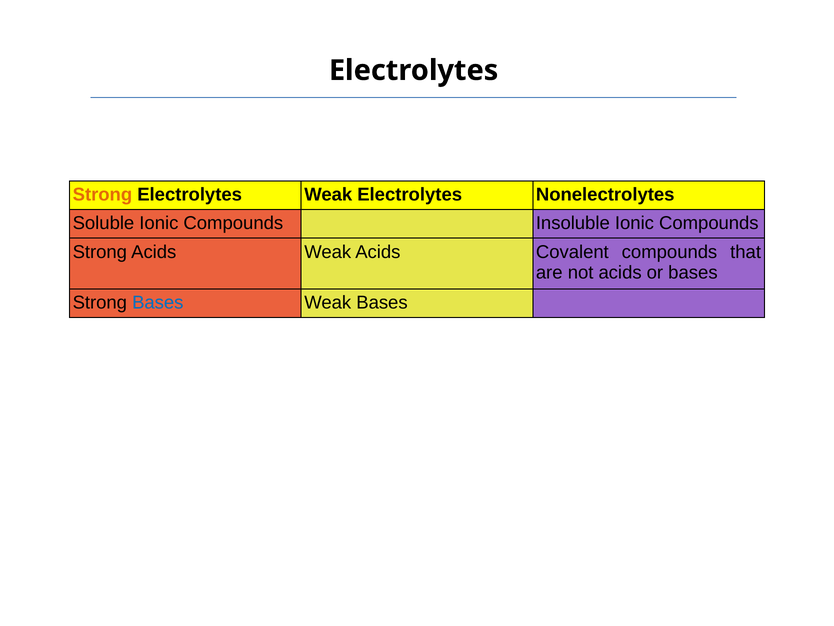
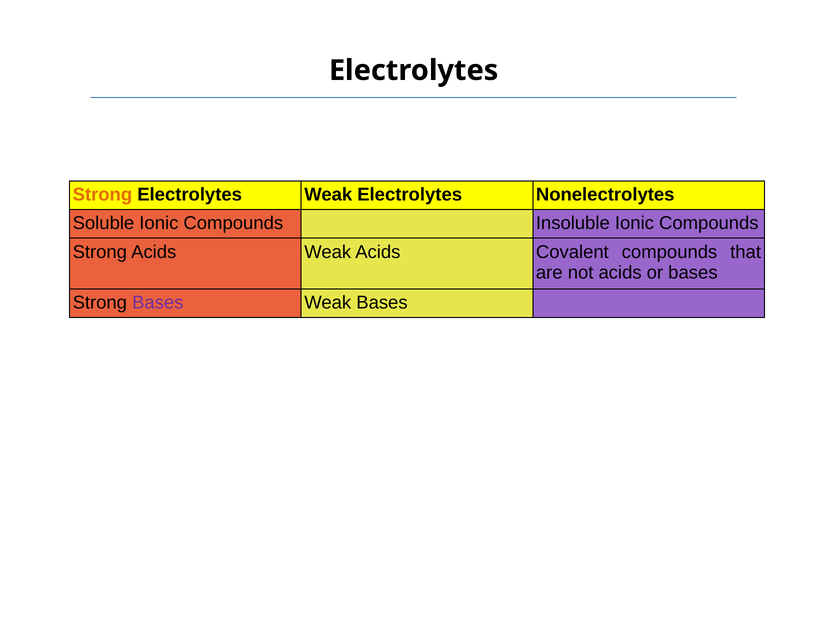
Bases colour: blue -> purple (158, 303)
